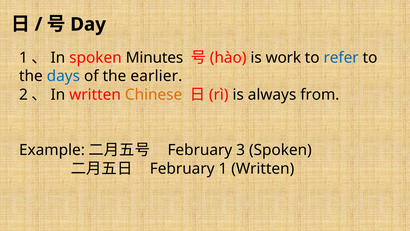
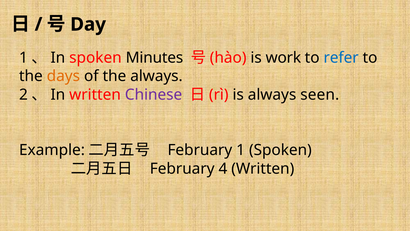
days colour: blue -> orange (63, 76)
the earlier: earlier -> always (156, 76)
Chinese colour: orange -> purple (154, 95)
from: from -> seen (320, 95)
February 3: 3 -> 1 (241, 150)
February 1: 1 -> 4 (223, 168)
